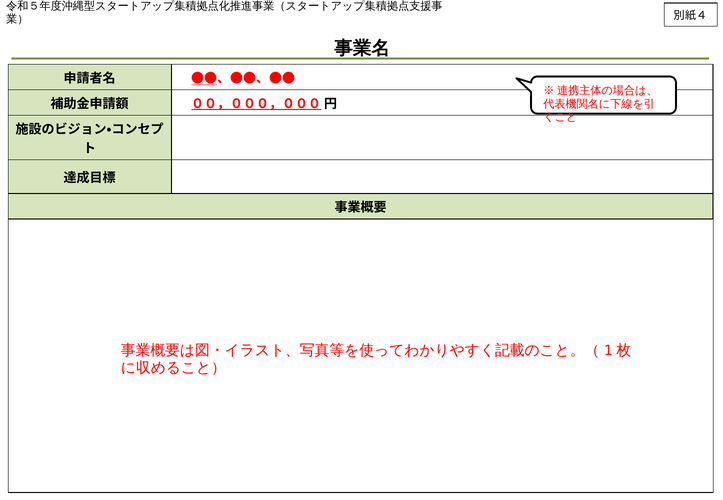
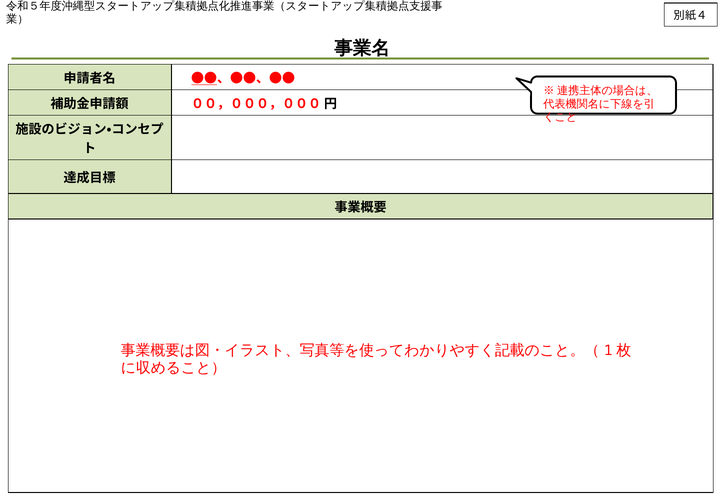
００，０００，０００ underline: present -> none (256, 104)
